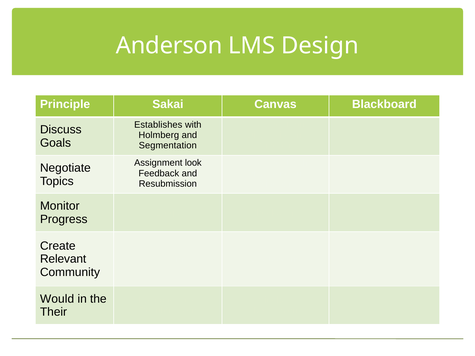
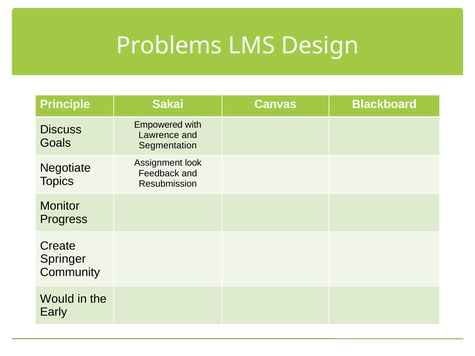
Anderson: Anderson -> Problems (169, 46)
Establishes: Establishes -> Empowered (158, 125)
Holmberg: Holmberg -> Lawrence (159, 135)
Relevant: Relevant -> Springer (63, 259)
Their: Their -> Early (54, 312)
